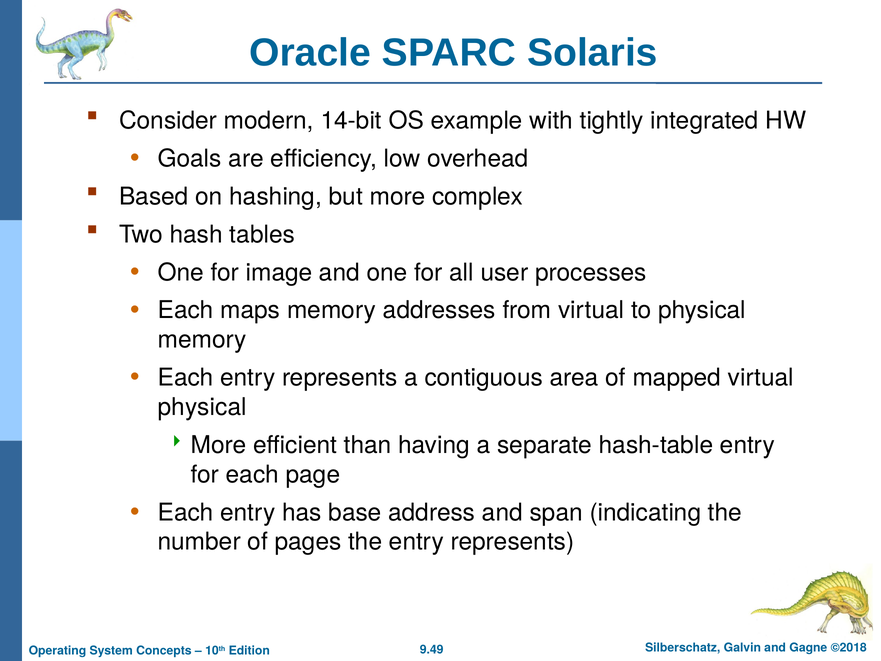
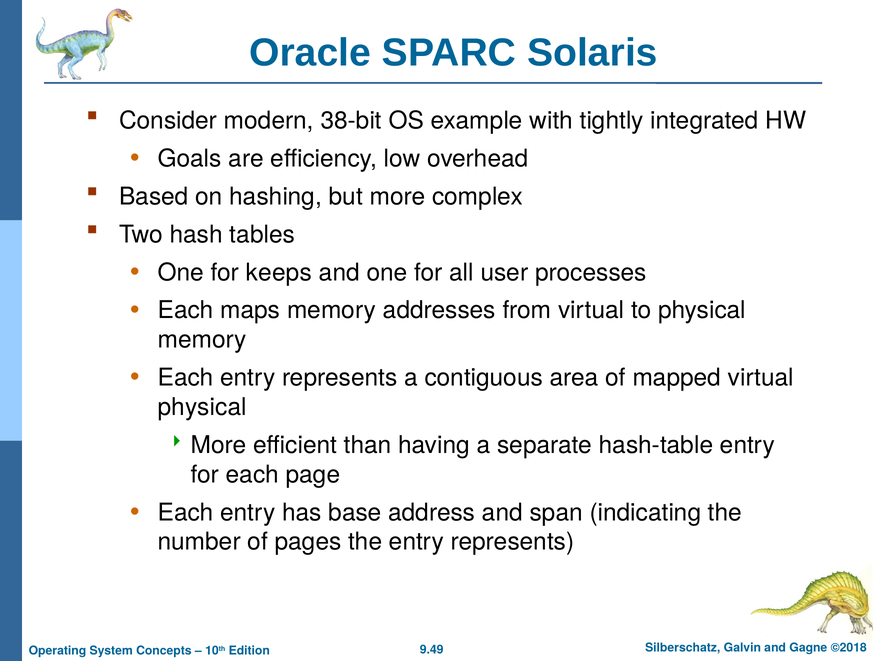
14-bit: 14-bit -> 38-bit (351, 121)
image: image -> keeps (279, 272)
